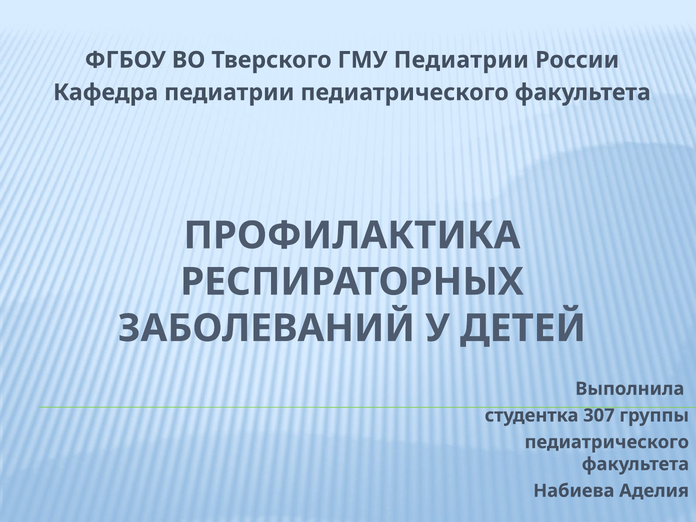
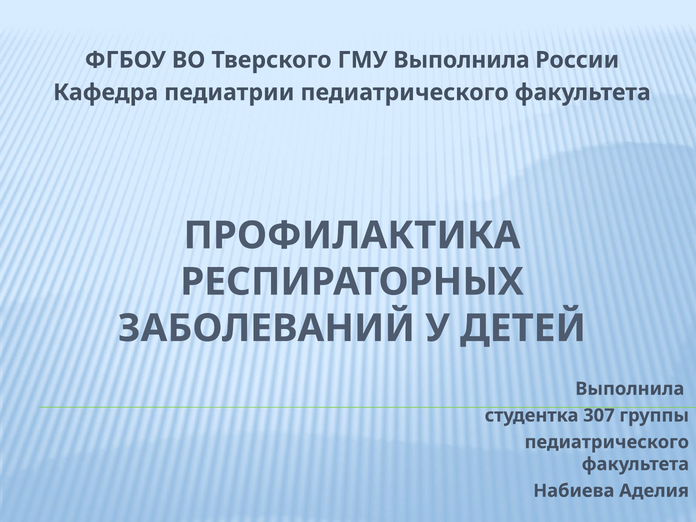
ГМУ Педиатрии: Педиатрии -> Выполнила (461, 60)
